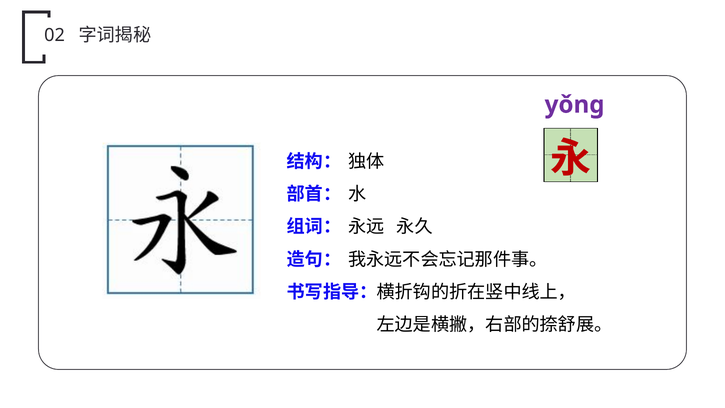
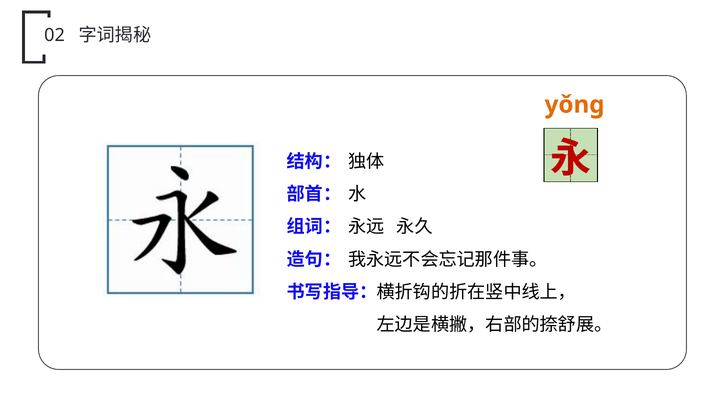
yǒnɡ colour: purple -> orange (575, 105)
